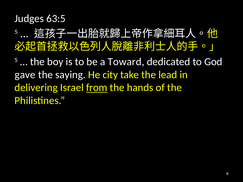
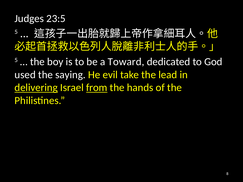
63:5: 63:5 -> 23:5 (56, 19)
gave: gave -> used (25, 75)
city: city -> evil (110, 75)
delivering underline: none -> present (36, 88)
